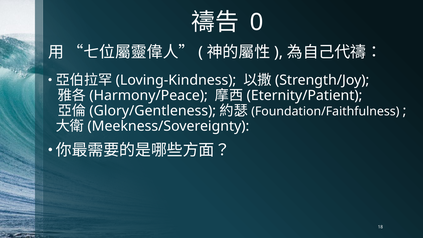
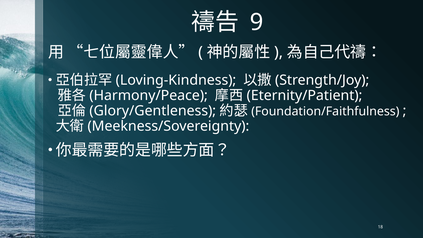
0: 0 -> 9 (257, 22)
